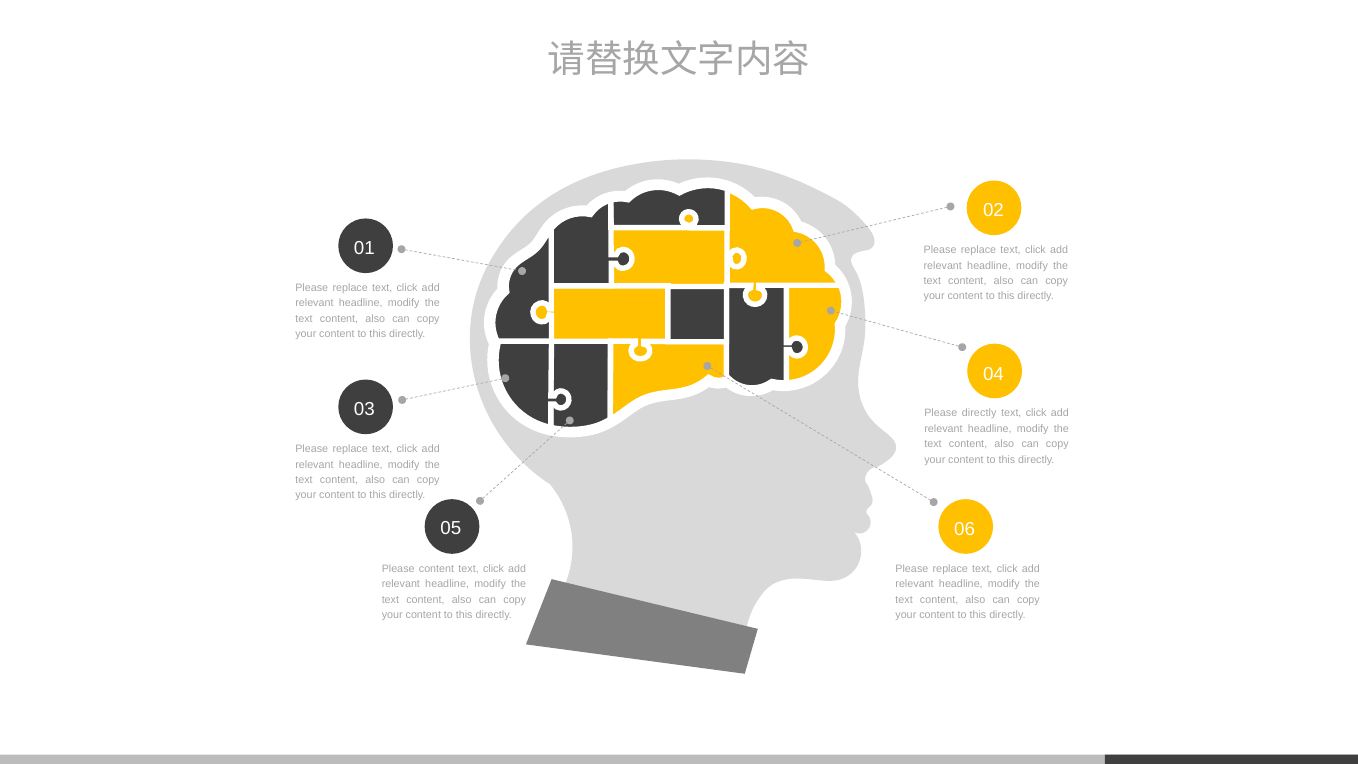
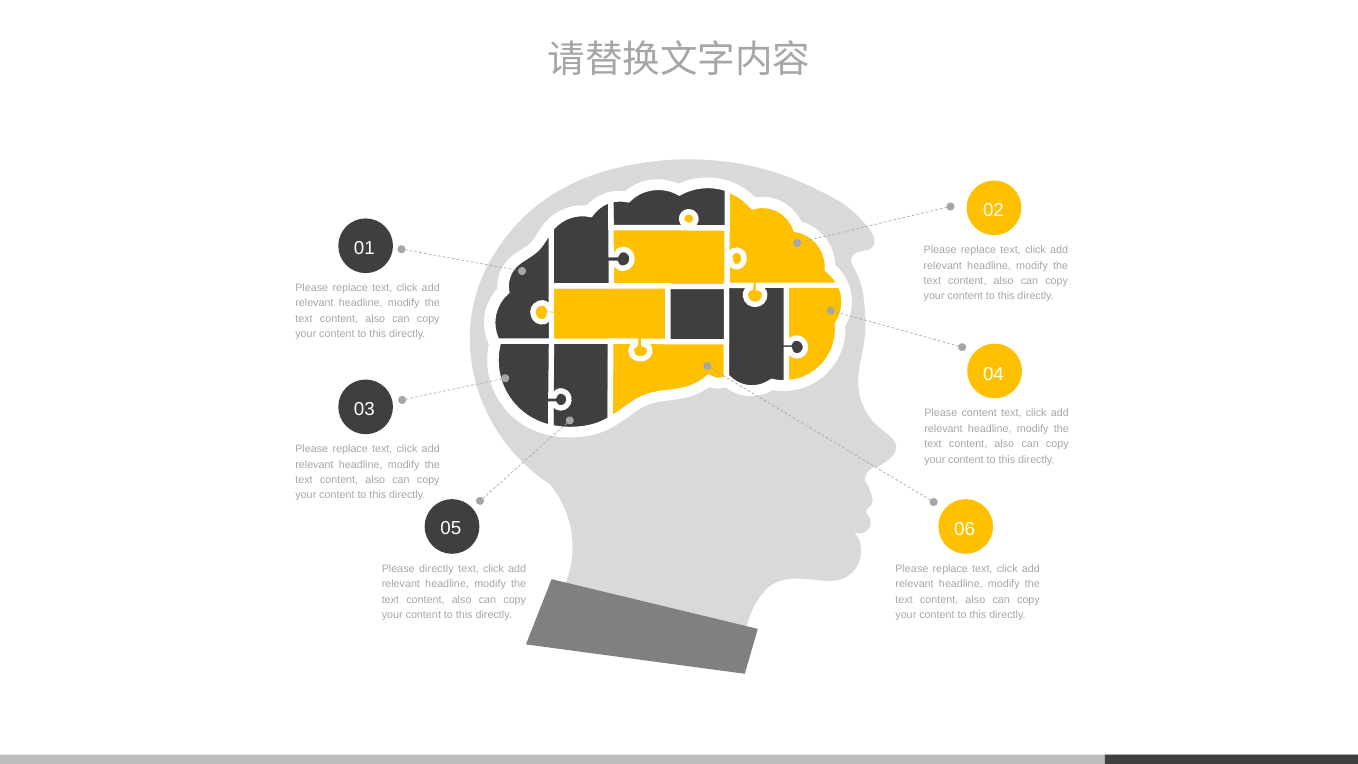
Please directly: directly -> content (979, 413)
Please content: content -> directly (436, 569)
